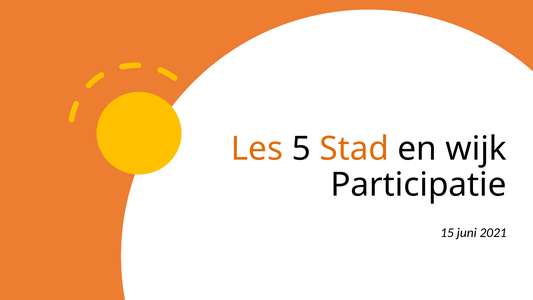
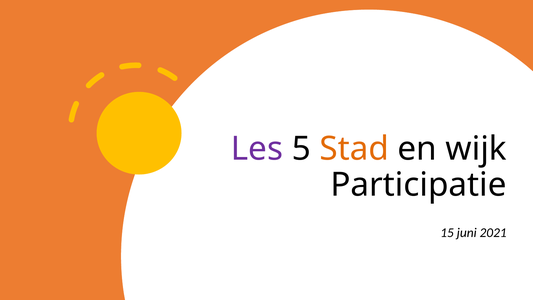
Les colour: orange -> purple (257, 149)
